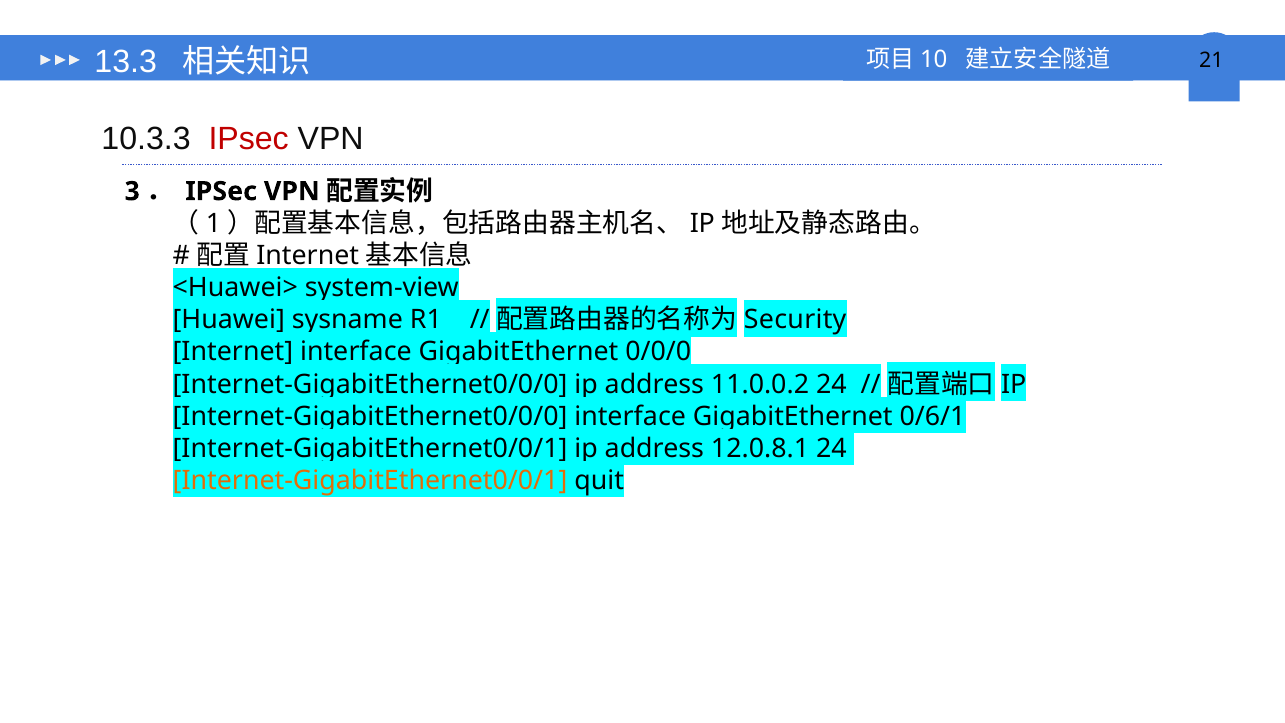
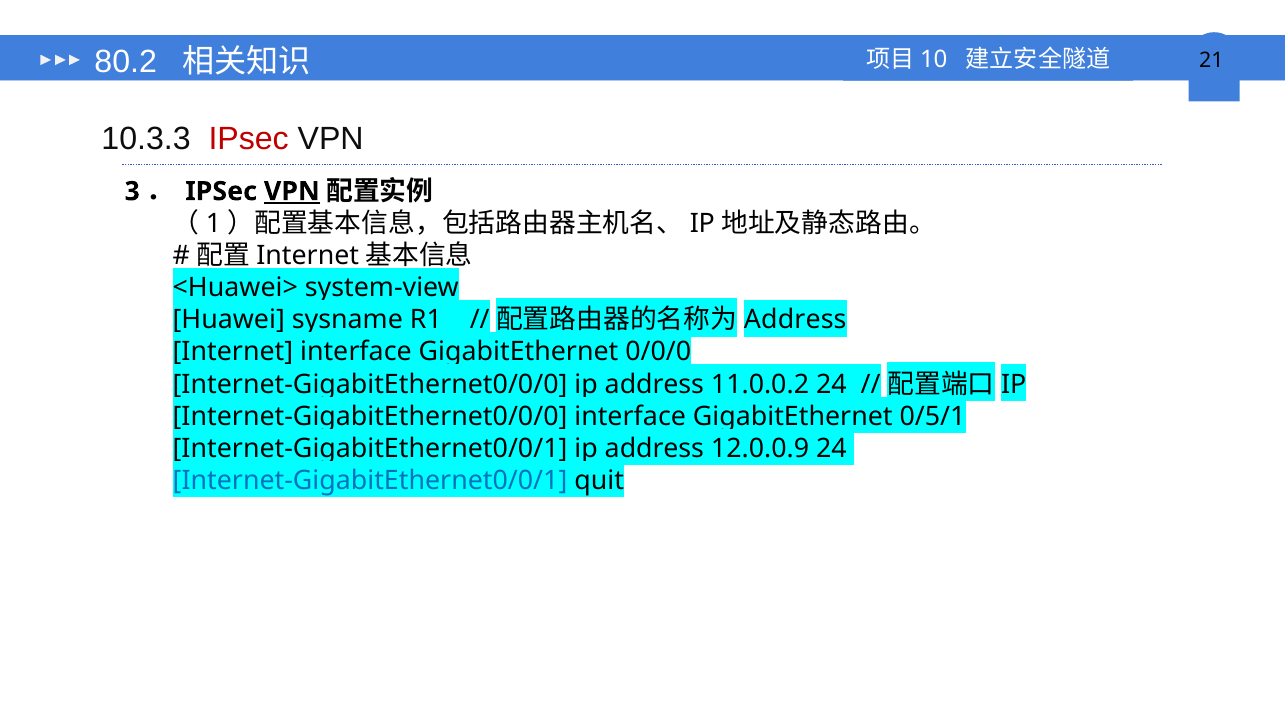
13.3: 13.3 -> 80.2 (126, 62)
VPN underline: none -> present (292, 191)
Security: Security -> Address (795, 320)
0/6/1: 0/6/1 -> 0/5/1 (933, 416)
12.0.8.1: 12.0.8.1 -> 12.0.0.9 (760, 448)
Internet-GigabitEthernet0/0/1 colour: orange -> blue (370, 480)
